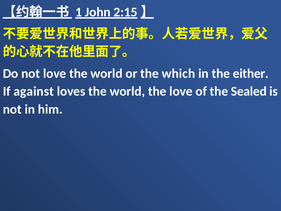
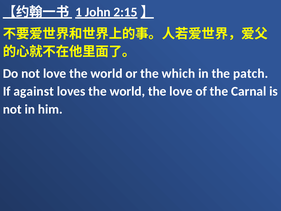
either: either -> patch (251, 73)
Sealed: Sealed -> Carnal (249, 91)
